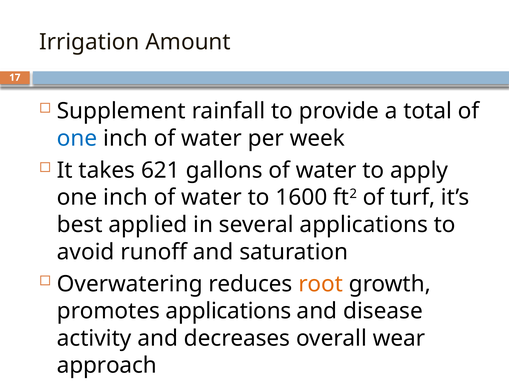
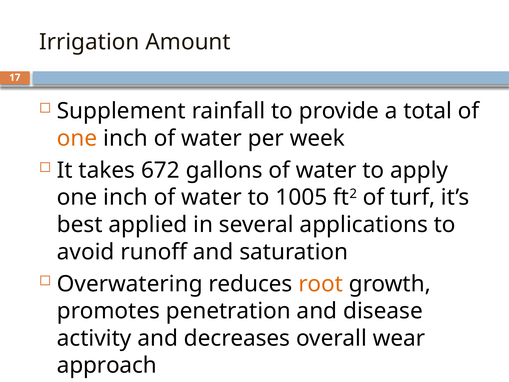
one colour: blue -> orange (77, 138)
621: 621 -> 672 (160, 170)
1600: 1600 -> 1005 (301, 197)
promotes applications: applications -> penetration (228, 311)
